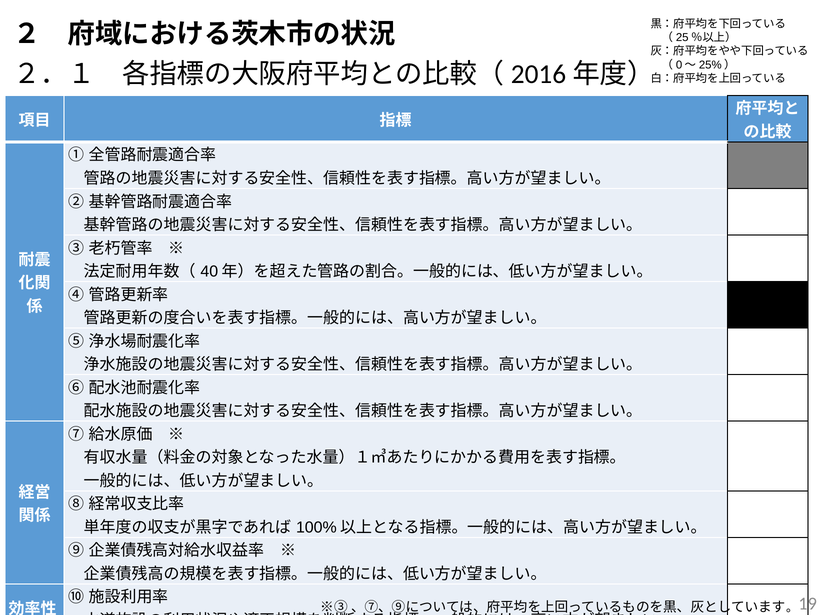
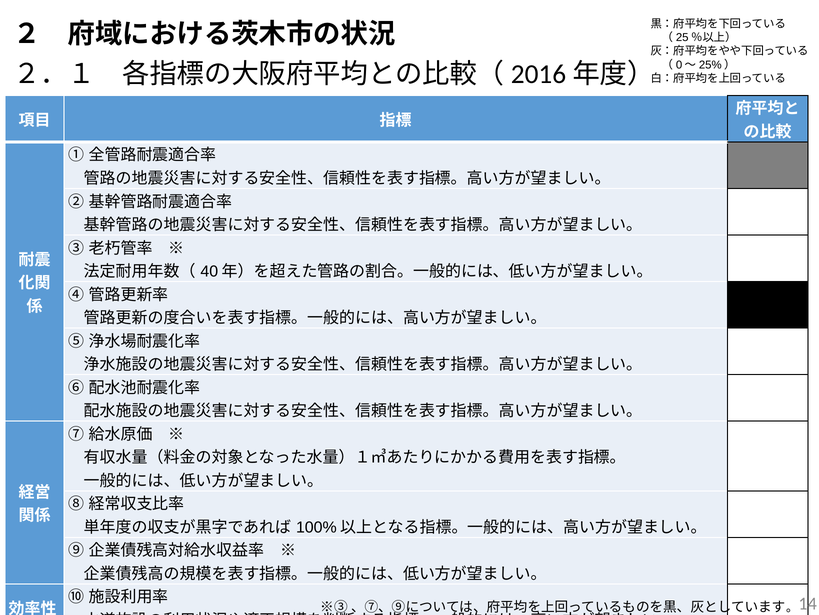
19: 19 -> 14 (808, 603)
